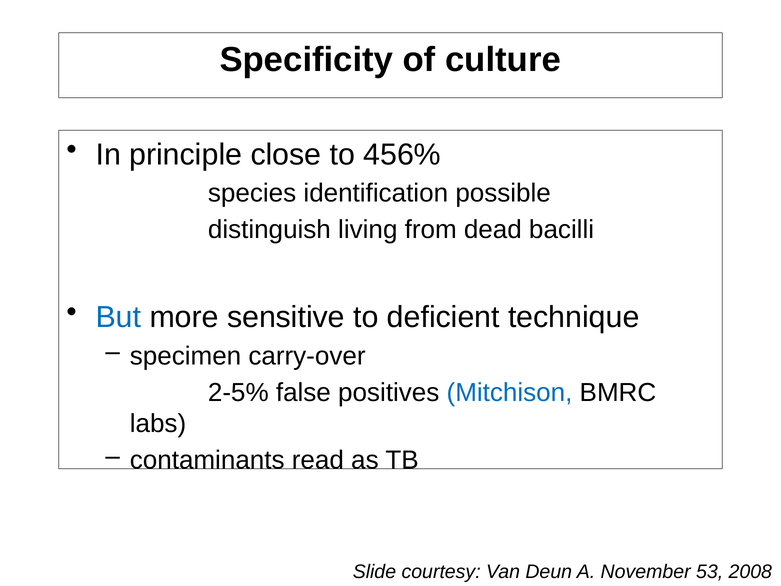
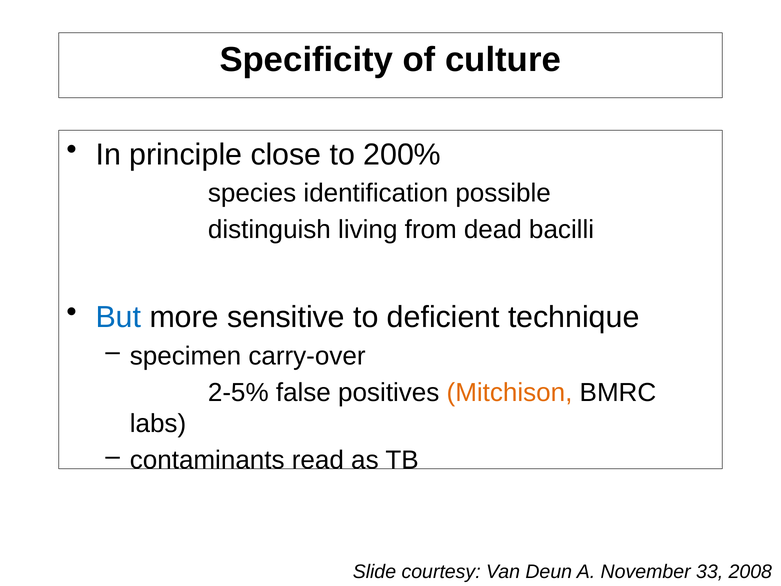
456%: 456% -> 200% (402, 154)
Mitchison colour: blue -> orange (509, 392)
53: 53 -> 33 (710, 571)
